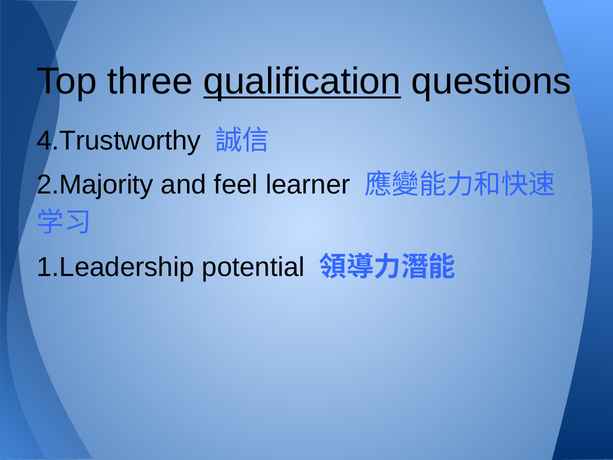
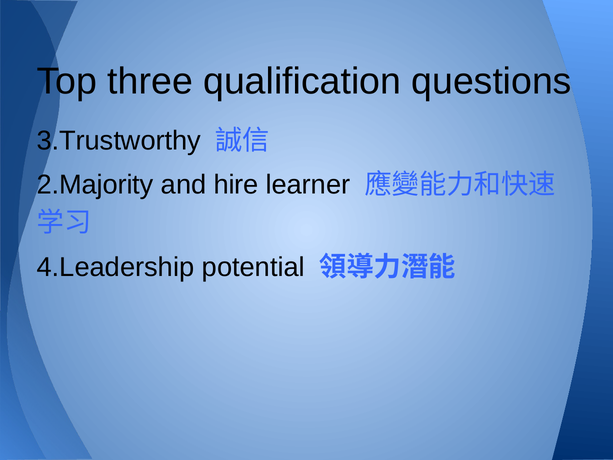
qualification underline: present -> none (302, 81)
4.Trustworthy: 4.Trustworthy -> 3.Trustworthy (119, 140)
feel: feel -> hire (236, 185)
1.Leadership: 1.Leadership -> 4.Leadership (116, 267)
